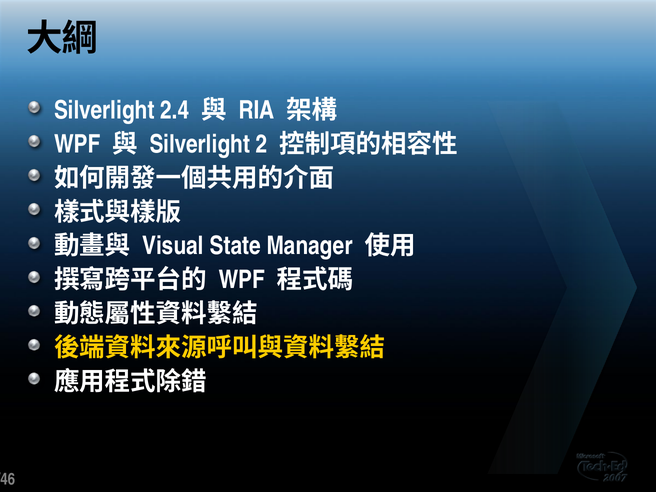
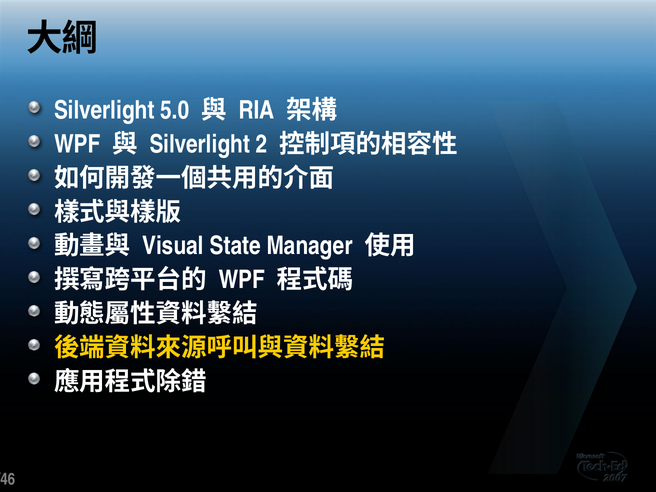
2.4: 2.4 -> 5.0 (175, 110)
